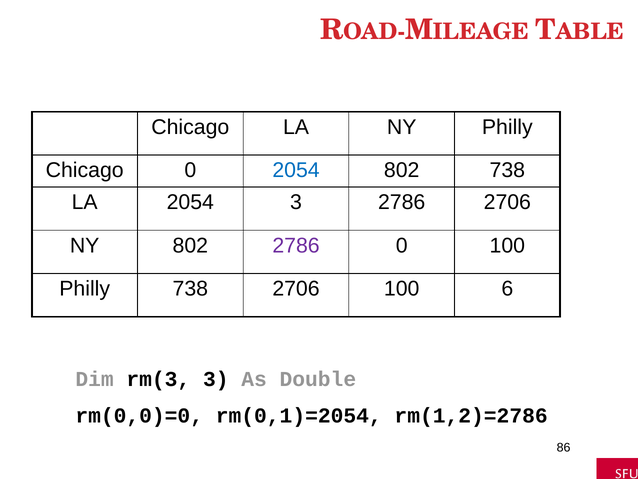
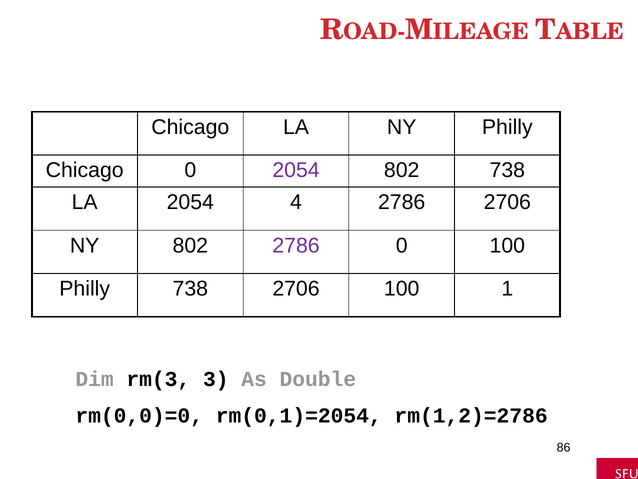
2054 colour: blue -> purple (296, 170)
2054 3: 3 -> 4 (296, 202)
6: 6 -> 1 (507, 289)
